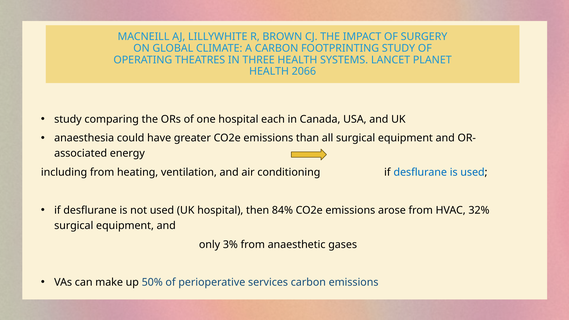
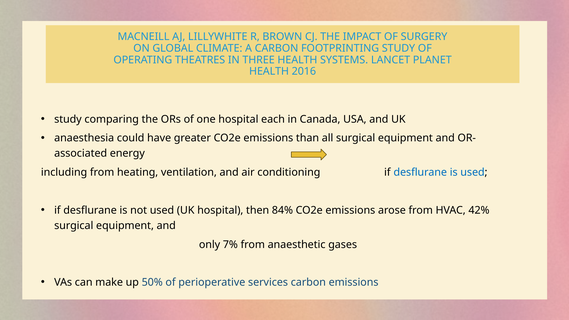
2066: 2066 -> 2016 (304, 71)
32%: 32% -> 42% (479, 210)
3%: 3% -> 7% (230, 245)
